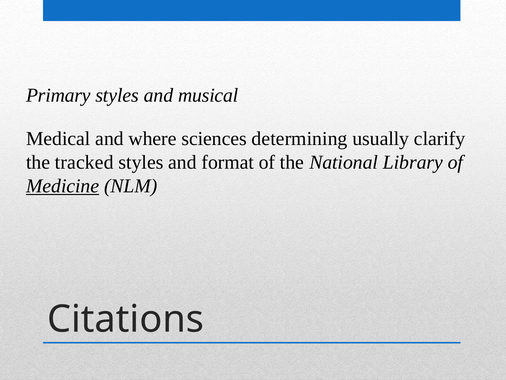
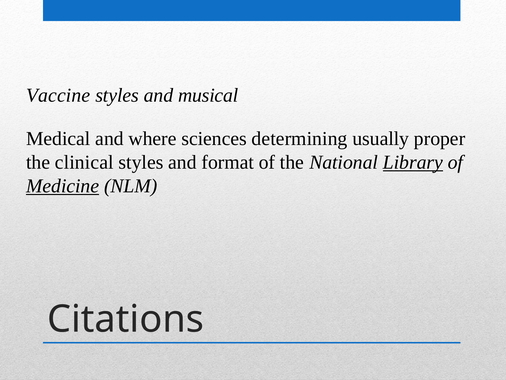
Primary: Primary -> Vaccine (58, 95)
clarify: clarify -> proper (440, 139)
tracked: tracked -> clinical (84, 162)
Library underline: none -> present (413, 162)
